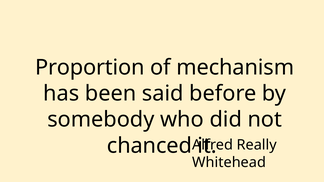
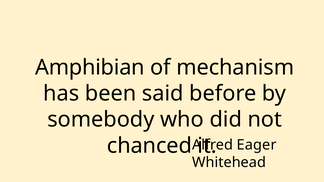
Proportion: Proportion -> Amphibian (90, 67)
Really: Really -> Eager (257, 145)
